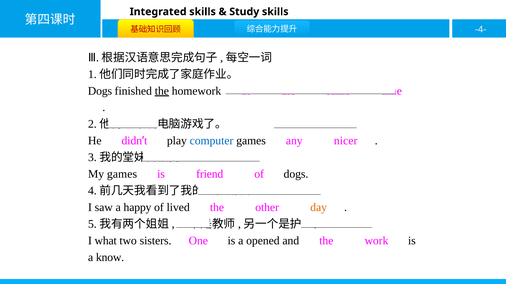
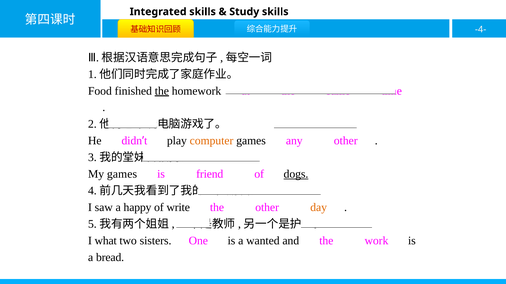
Dogs: Dogs -> Food (100, 91)
computer colour: blue -> orange (212, 141)
any nicer: nicer -> other (346, 141)
dogs underline: none -> present (296, 174)
lived: lived -> write (178, 208)
opened: opened -> wanted (263, 241)
know: know -> bread (110, 258)
